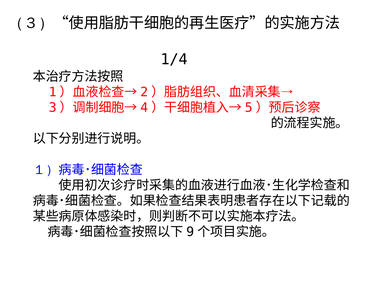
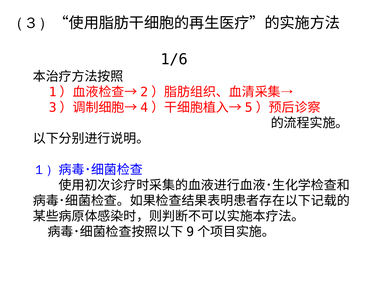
1/4: 1/4 -> 1/6 (174, 59)
